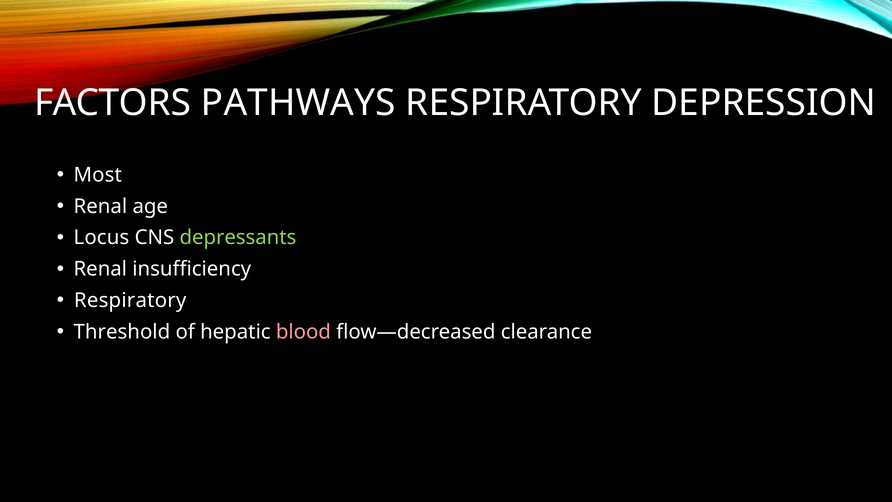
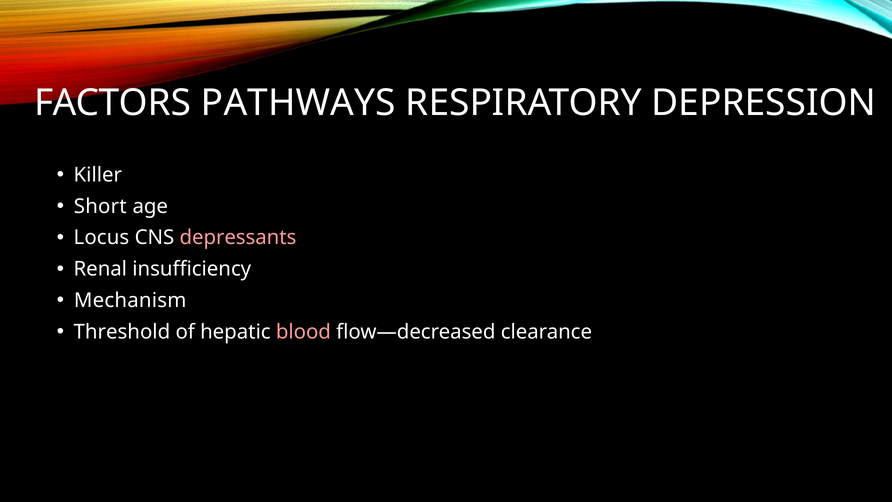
Most: Most -> Killer (98, 175)
Renal: Renal -> Short (100, 206)
depressants colour: light green -> pink (238, 238)
Respiratory: Respiratory -> Mechanism (130, 300)
